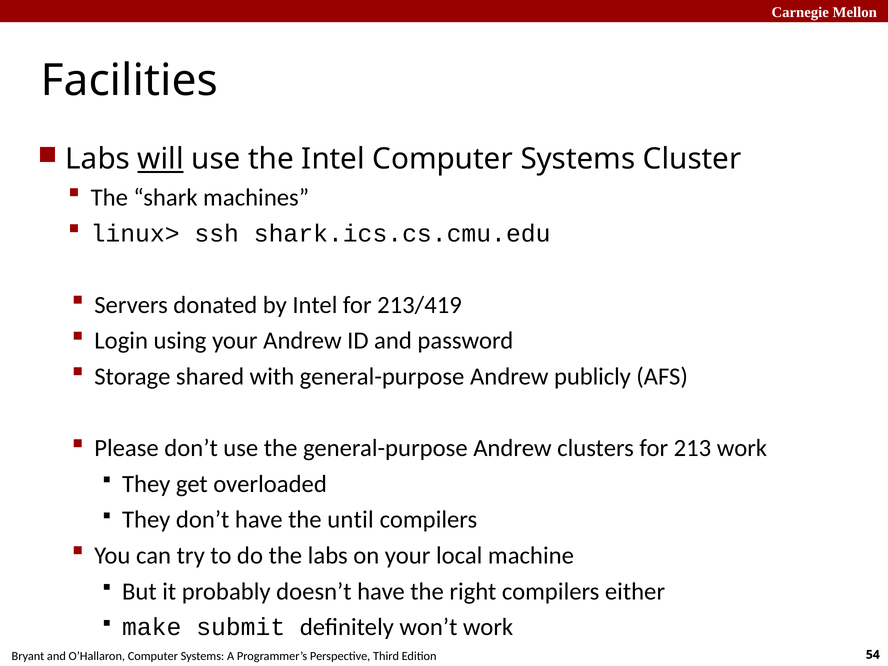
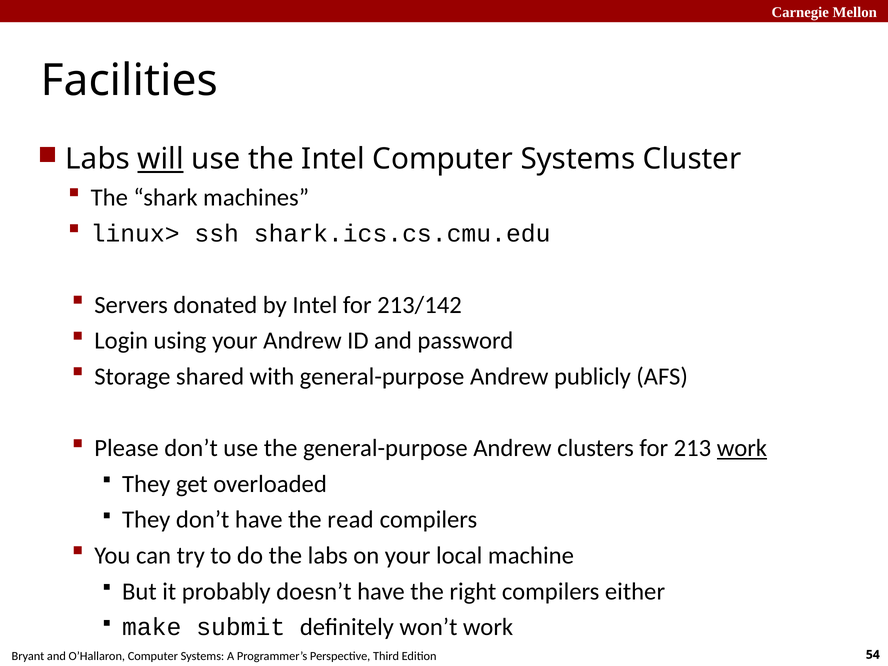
213/419: 213/419 -> 213/142 (419, 305)
work underline: none -> present (742, 448)
until: until -> read (350, 520)
